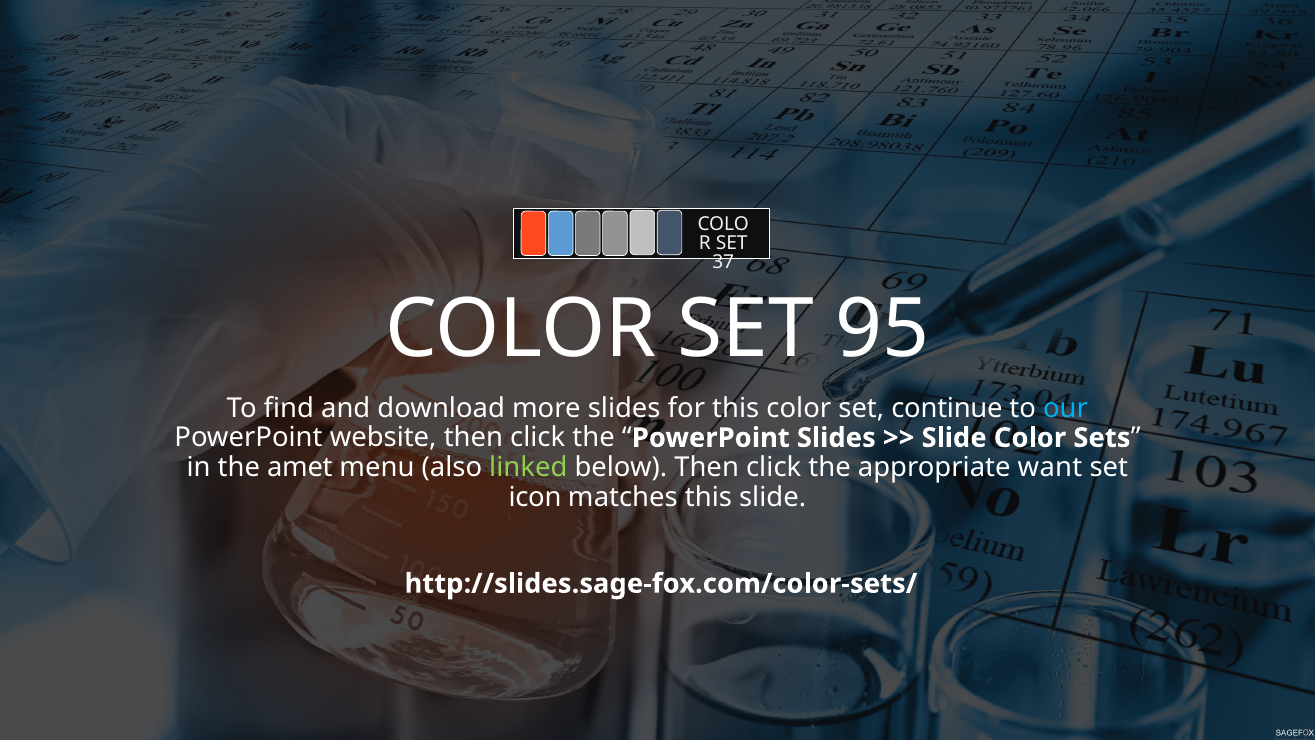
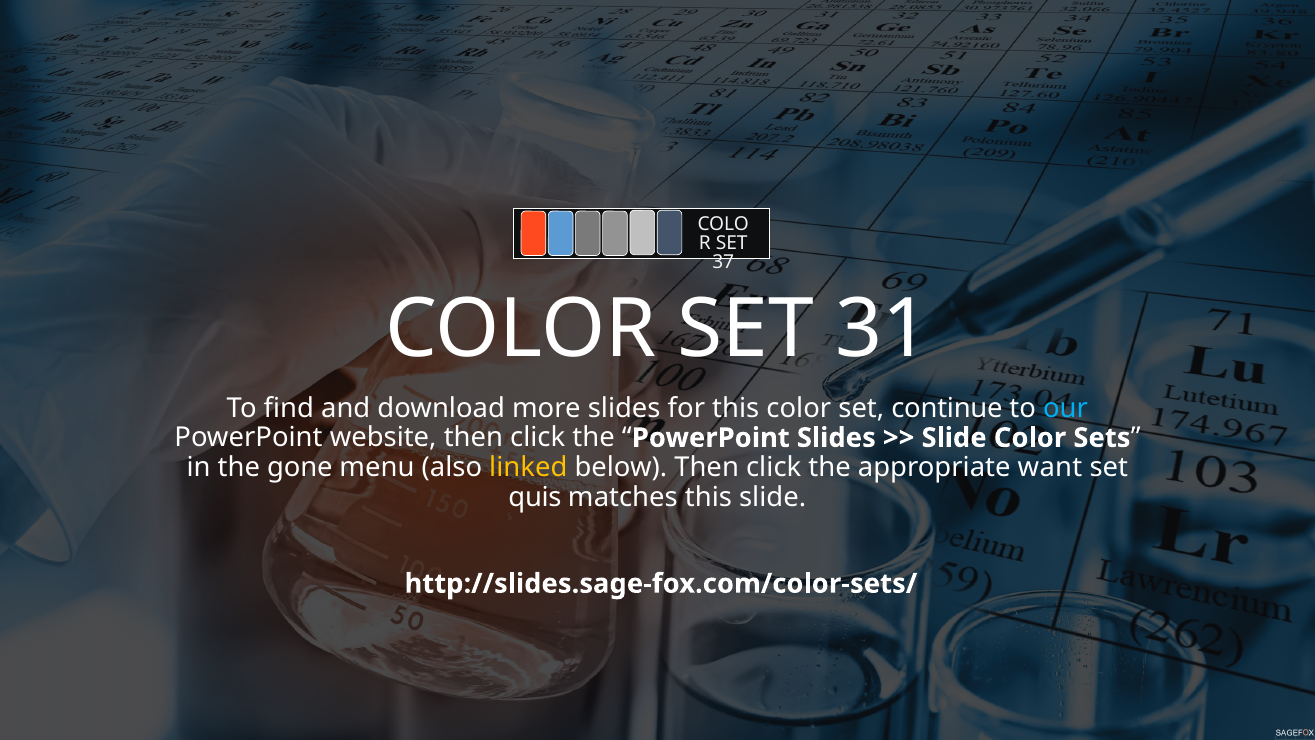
95: 95 -> 31 (883, 329)
amet: amet -> gone (300, 467)
linked colour: light green -> yellow (528, 467)
icon: icon -> quis (535, 497)
